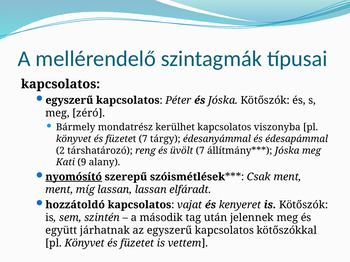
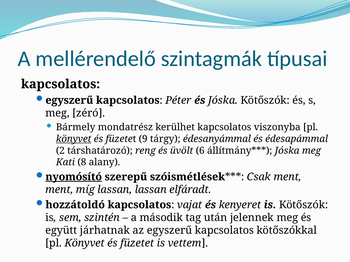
könyvet underline: none -> present (74, 139)
füzetet 7: 7 -> 9 (143, 139)
üvölt 7: 7 -> 6 (200, 151)
9: 9 -> 8 (82, 163)
